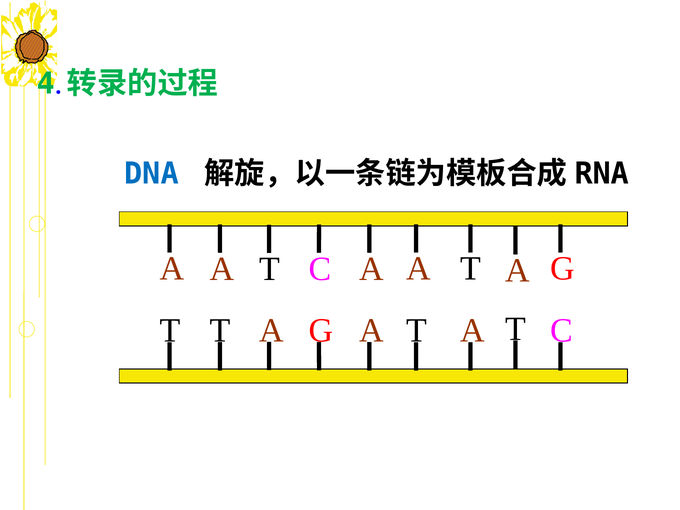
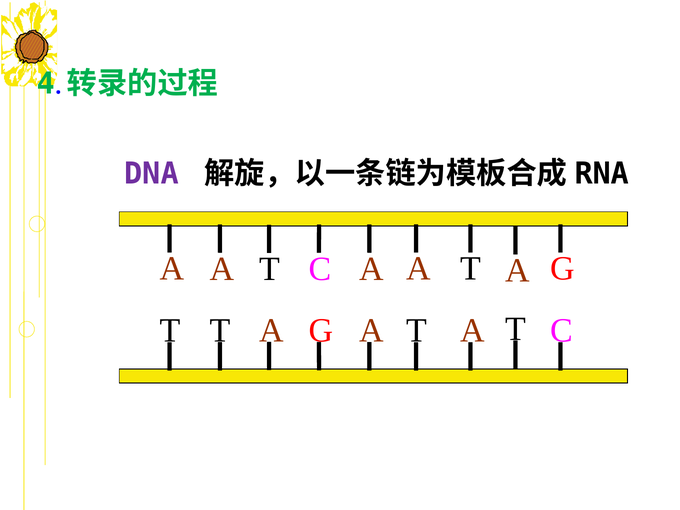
DNA colour: blue -> purple (151, 174)
